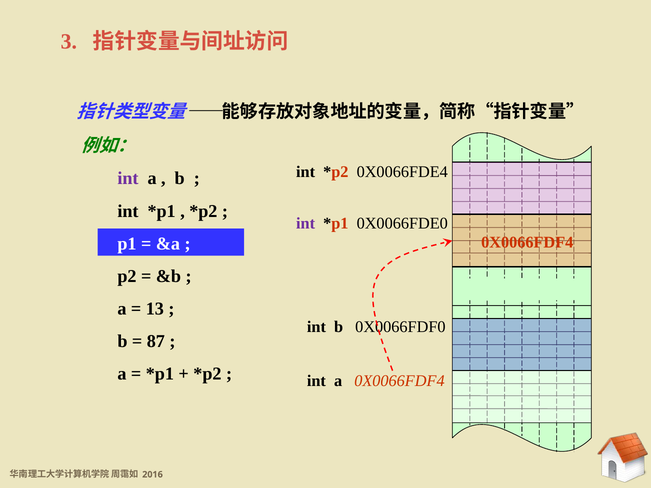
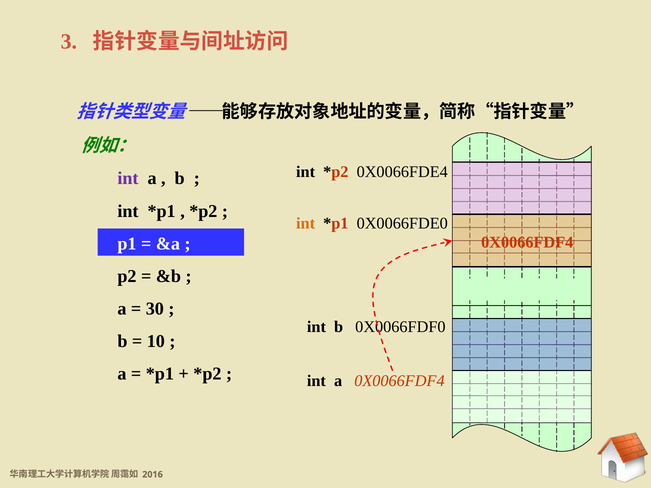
int colour: purple -> orange (306, 224)
13: 13 -> 30 (155, 309)
87: 87 -> 10 (156, 341)
